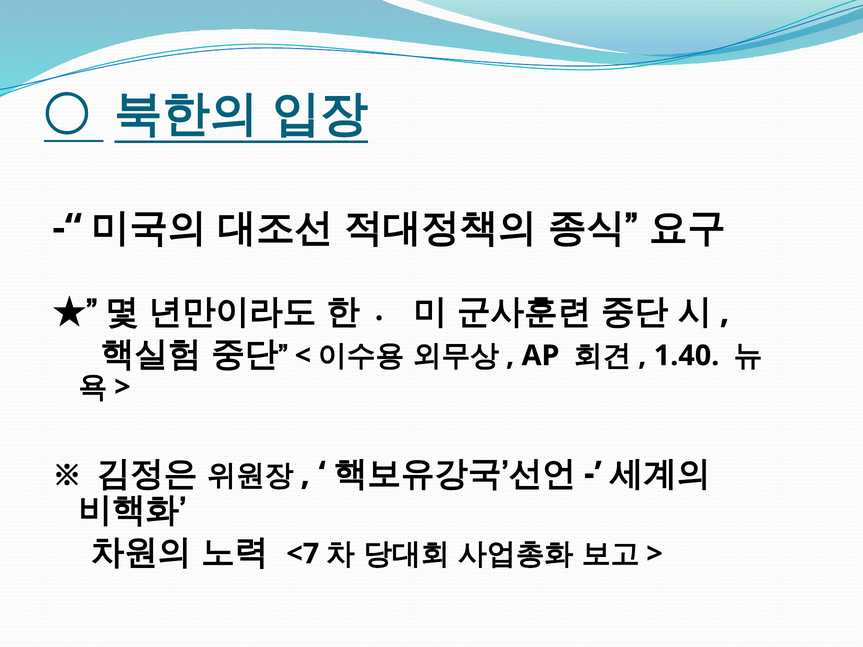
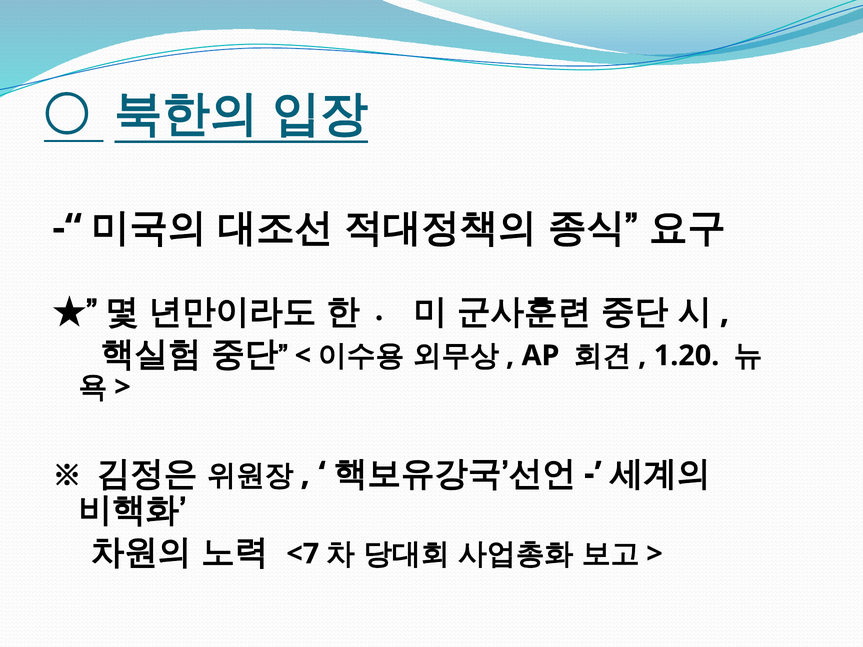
1.40: 1.40 -> 1.20 (687, 356)
